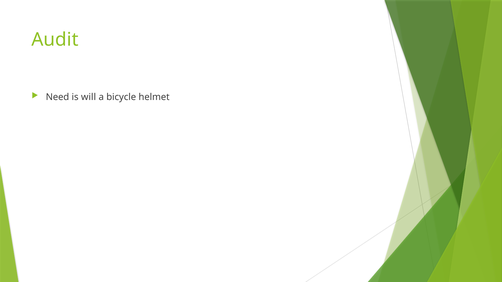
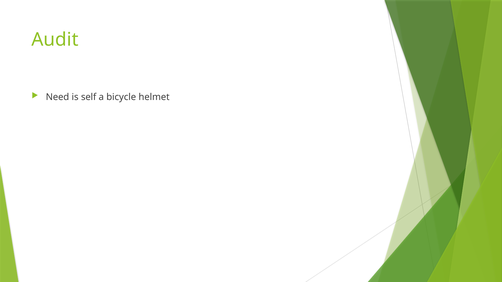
will: will -> self (89, 97)
